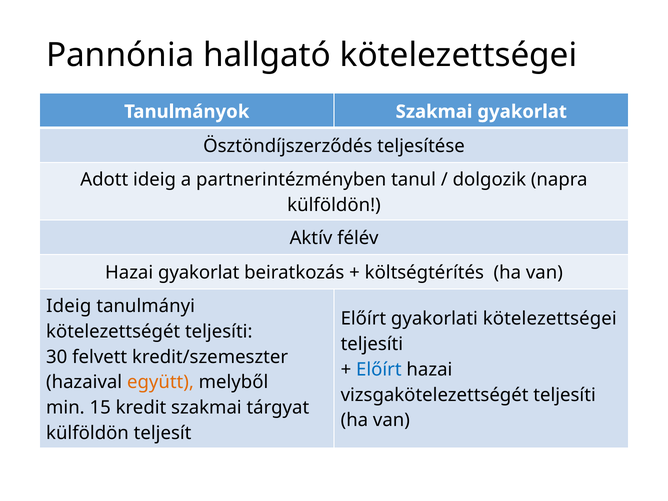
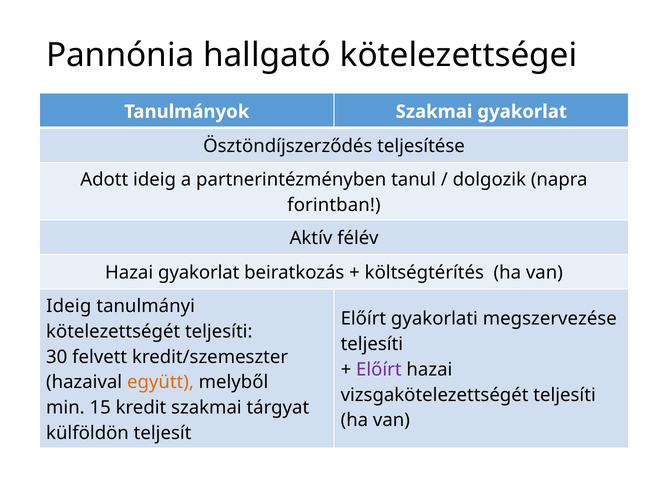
külföldön: külföldön -> forintban (334, 205)
gyakorlati kötelezettségei: kötelezettségei -> megszervezése (550, 319)
Előírt colour: blue -> purple (379, 370)
